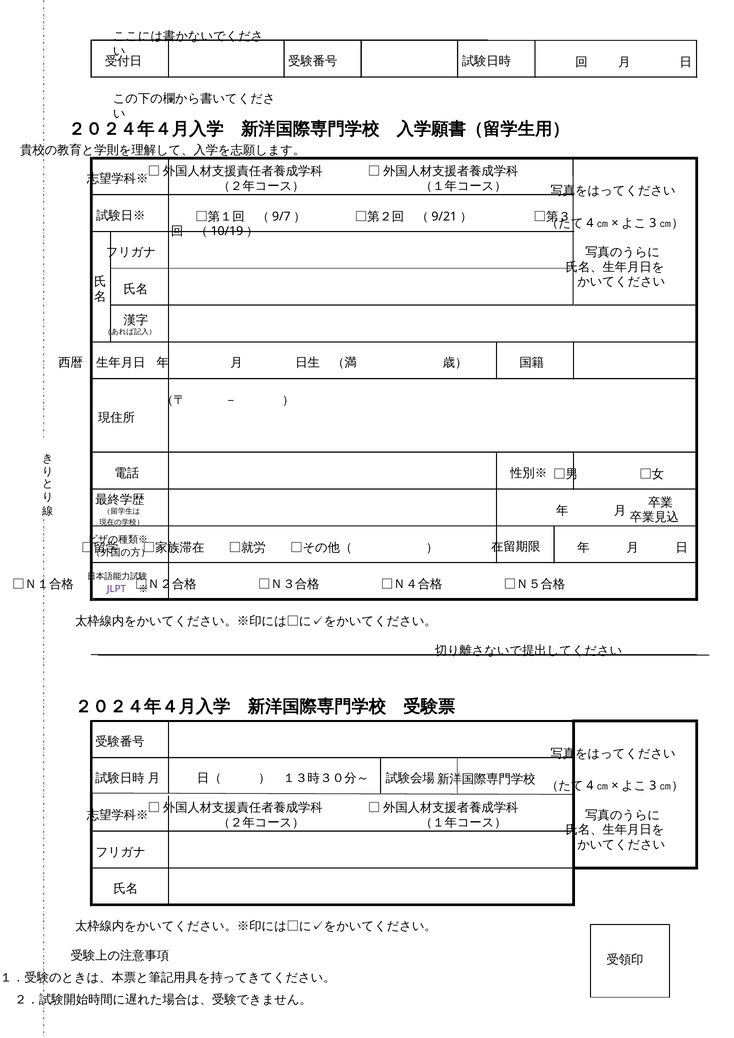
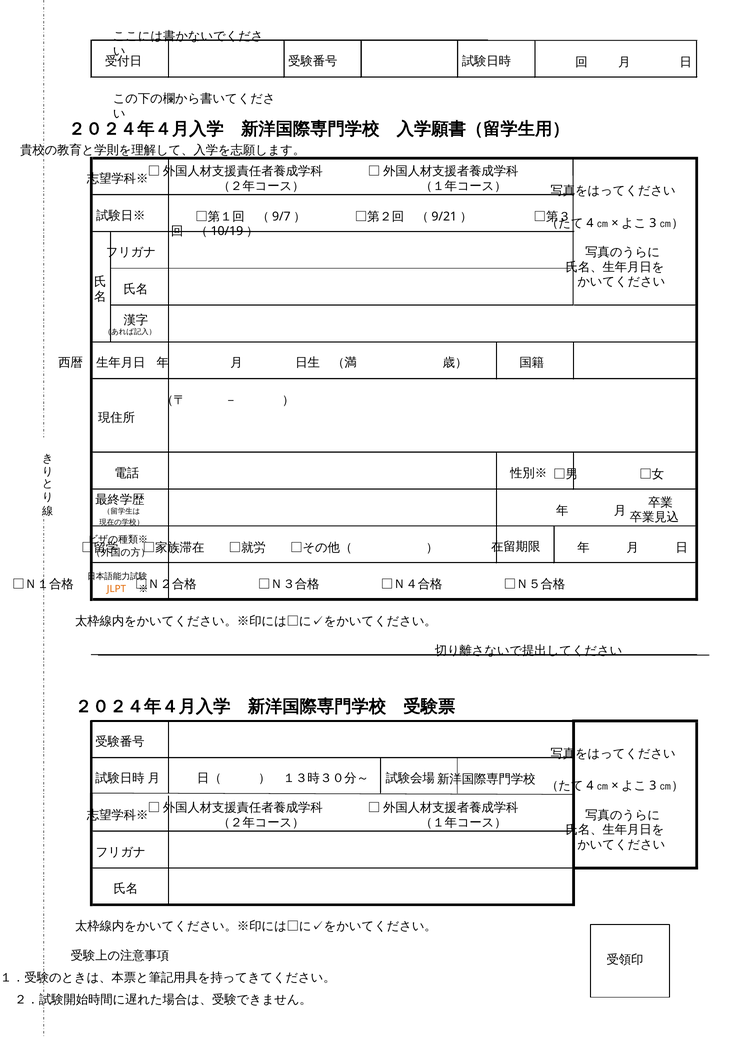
JLPT colour: purple -> orange (116, 589)
